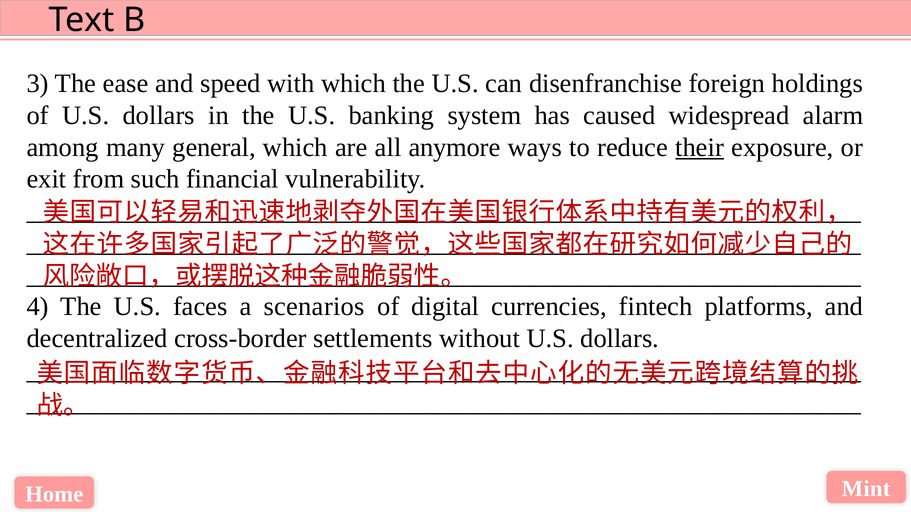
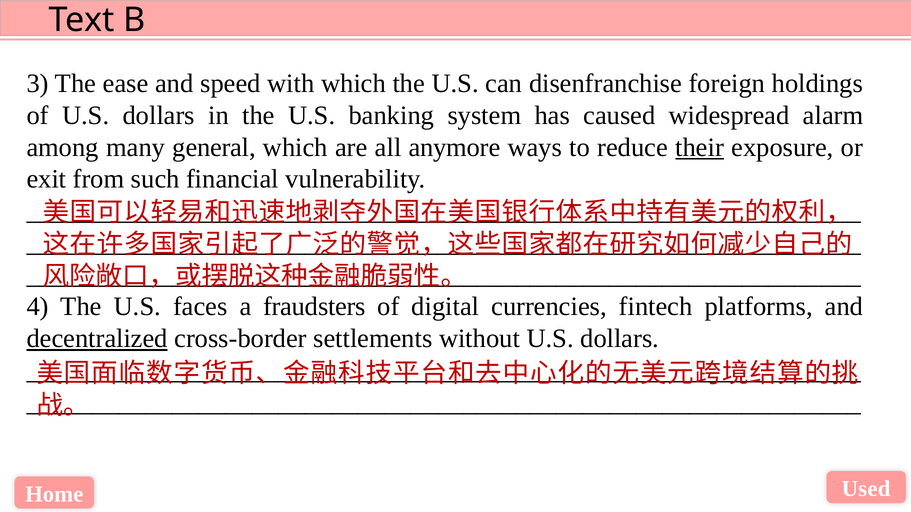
scenarios: scenarios -> fraudsters (314, 307)
decentralized underline: none -> present (97, 339)
Mint: Mint -> Used (866, 489)
